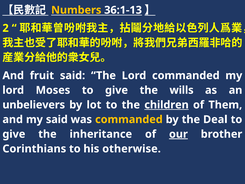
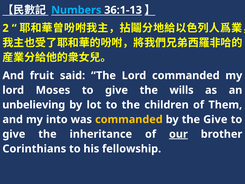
Numbers colour: yellow -> light blue (76, 10)
unbelievers: unbelievers -> unbelieving (34, 105)
children underline: present -> none (167, 105)
my said: said -> into (57, 119)
the Deal: Deal -> Give (215, 119)
otherwise: otherwise -> fellowship (132, 149)
